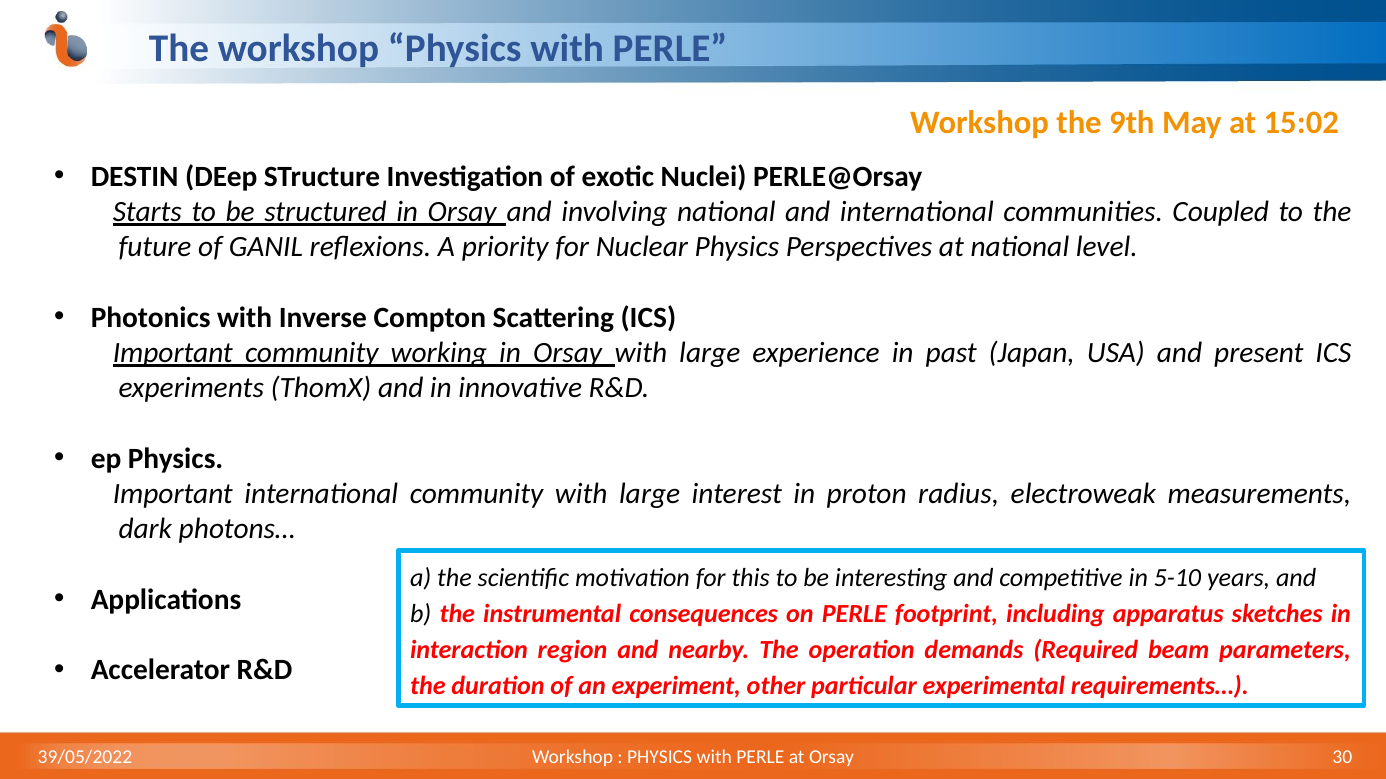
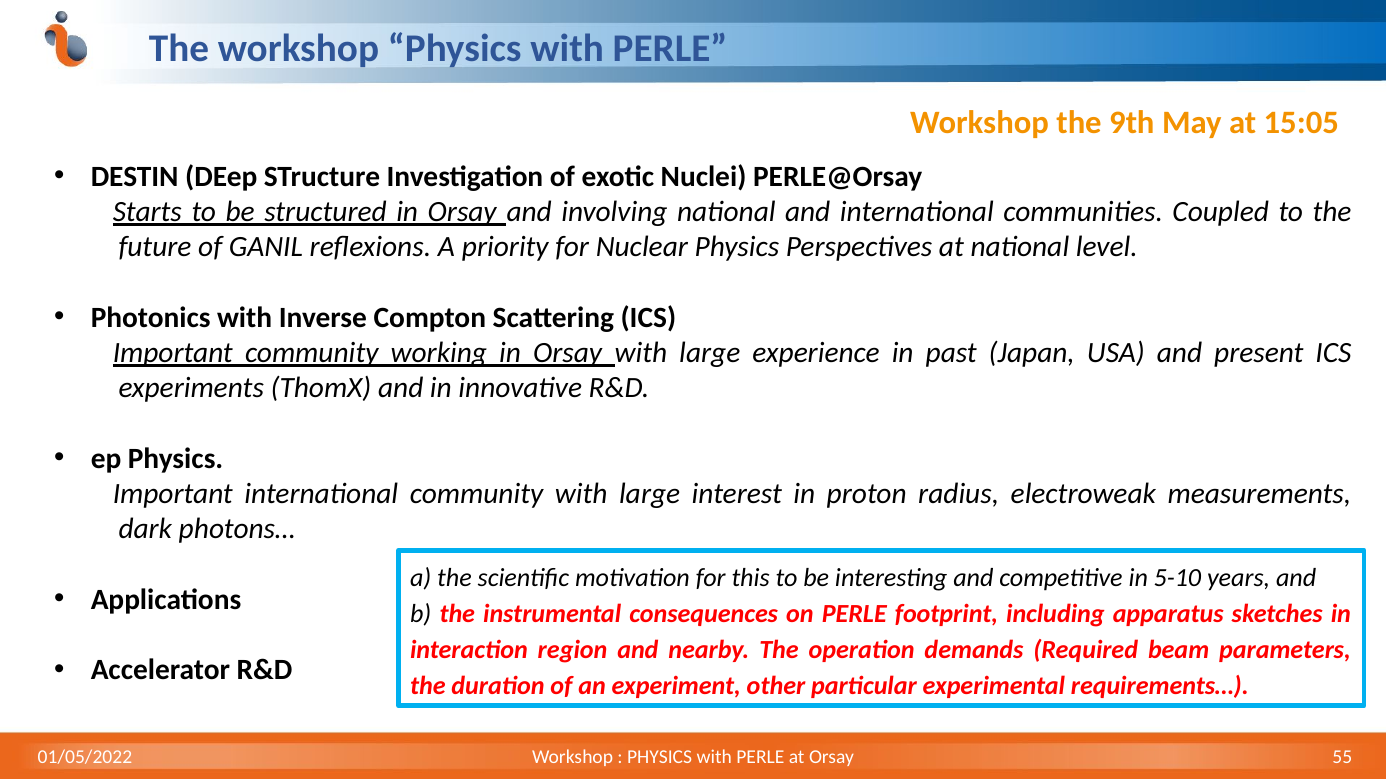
15:02: 15:02 -> 15:05 (1301, 123)
39/05/2022: 39/05/2022 -> 01/05/2022 (85, 757)
30: 30 -> 55 (1342, 757)
